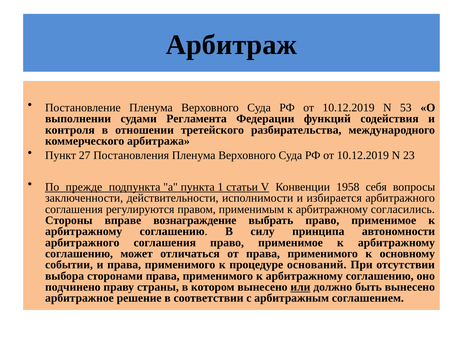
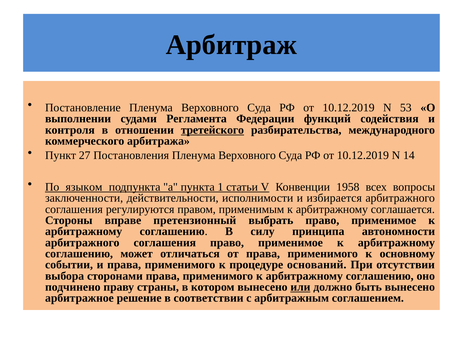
третейского underline: none -> present (212, 130)
23: 23 -> 14 (409, 156)
прежде: прежде -> языком (84, 187)
себя: себя -> всех (376, 187)
согласились: согласились -> соглашается (403, 209)
вознаграждение: вознаграждение -> претензионный (195, 220)
